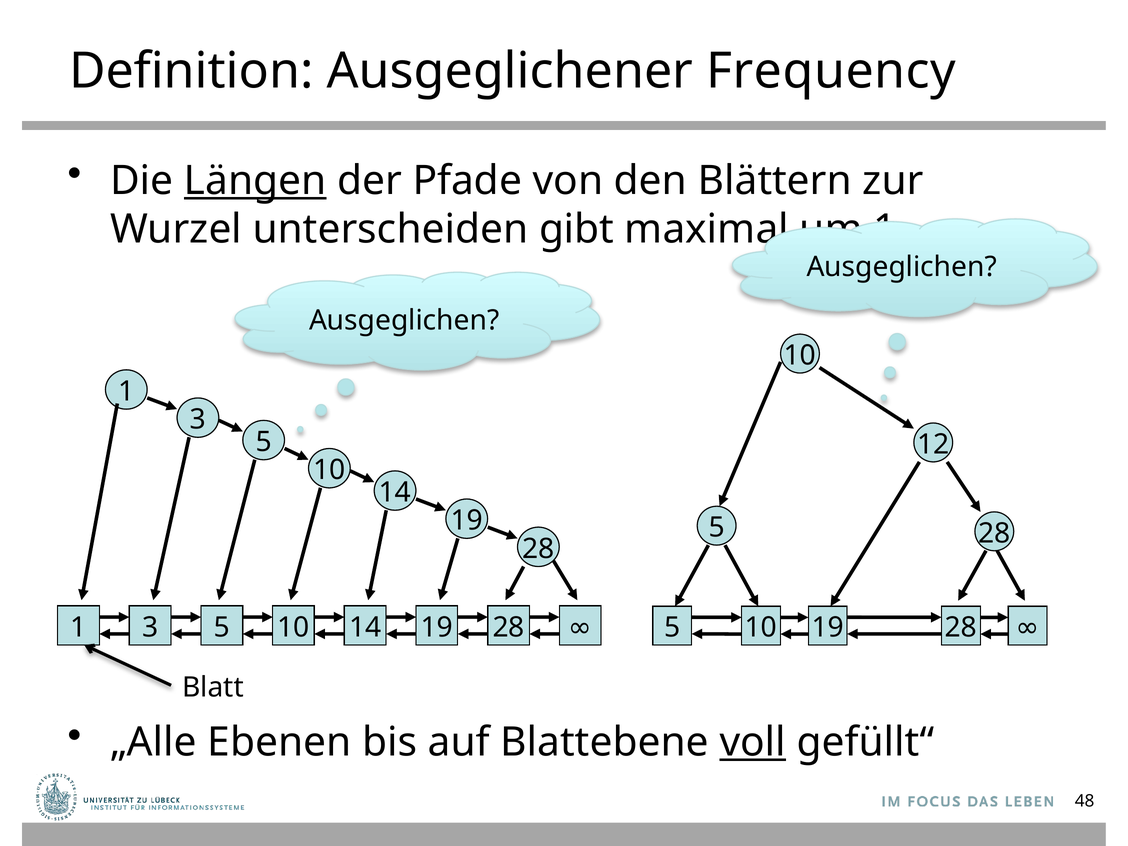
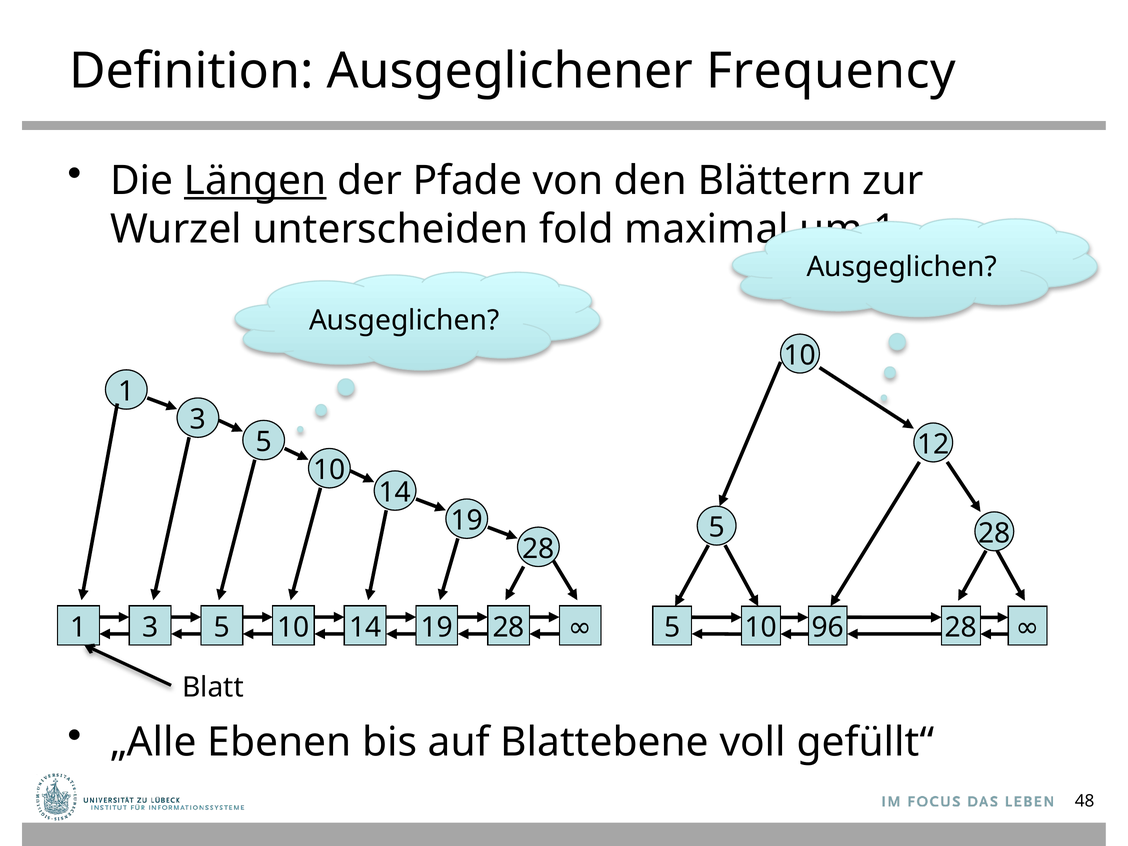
gibt: gibt -> fold (576, 229)
10 19: 19 -> 96 (828, 628)
voll underline: present -> none (753, 742)
